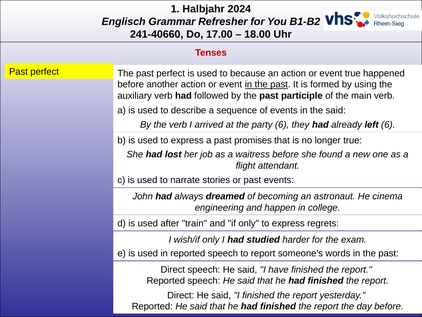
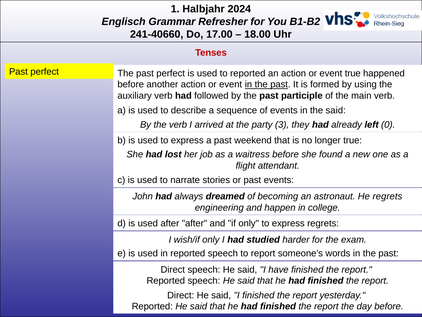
to because: because -> reported (248, 73)
party 6: 6 -> 3 (282, 124)
left 6: 6 -> 0 (388, 124)
promises: promises -> weekend (253, 140)
He cinema: cinema -> regrets (387, 196)
after train: train -> after (194, 223)
